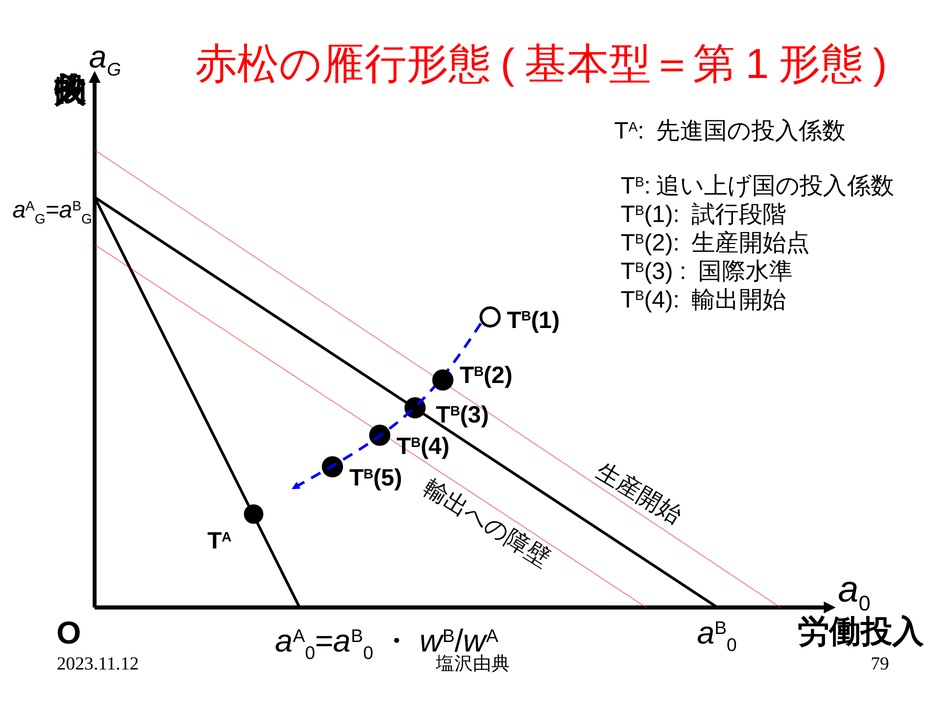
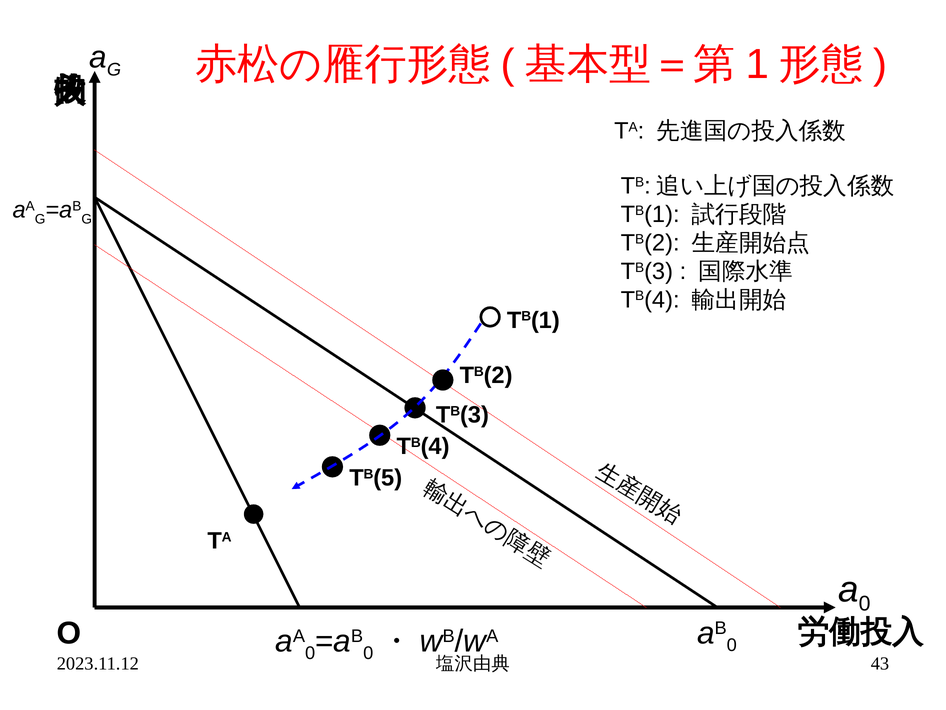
79: 79 -> 43 (880, 663)
